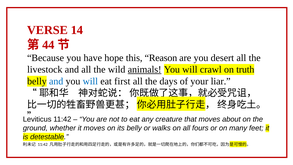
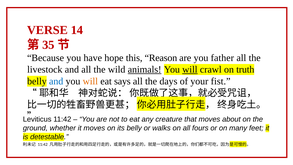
44: 44 -> 35 (48, 45)
desert: desert -> father (222, 58)
will underline: none -> present (190, 69)
will colour: blue -> orange (90, 81)
first: first -> says (122, 81)
liar: liar -> fist (221, 81)
